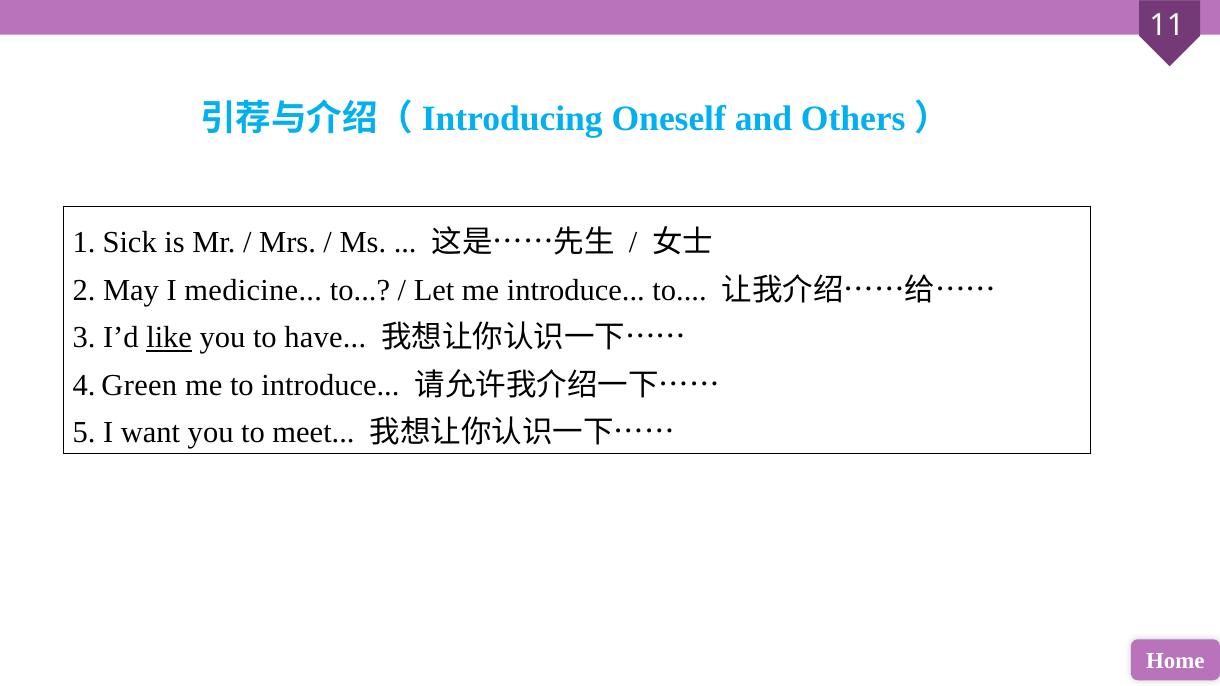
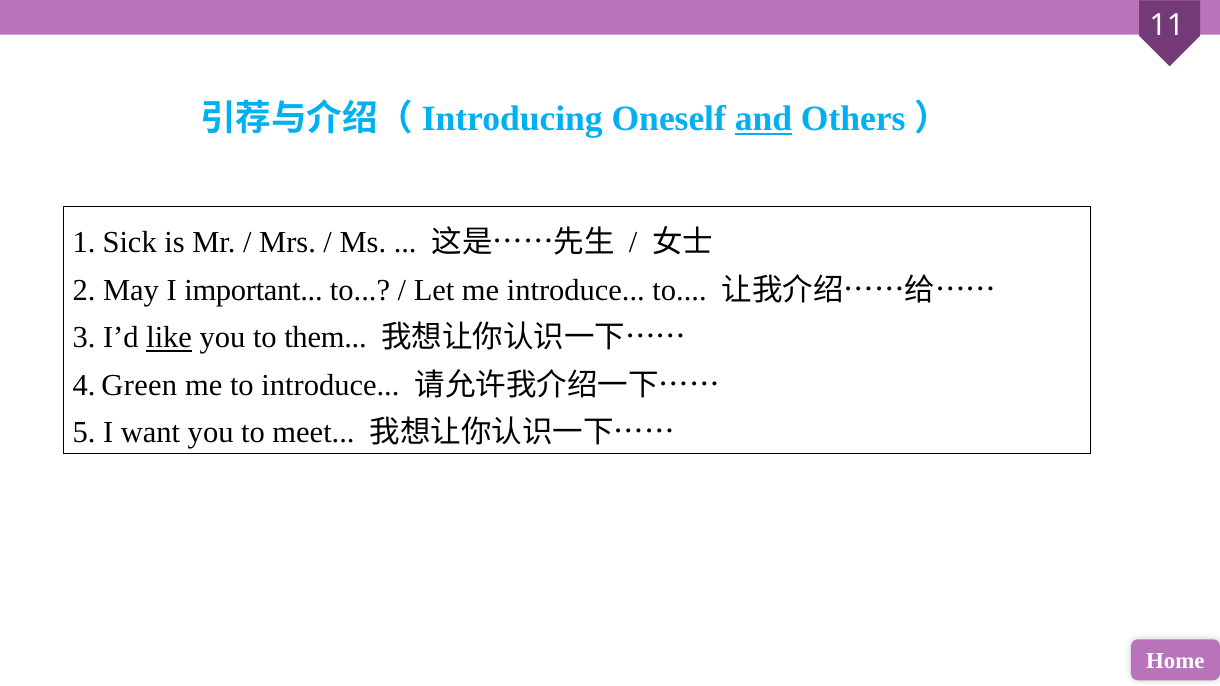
and underline: none -> present (763, 119)
medicine: medicine -> important (254, 290)
have: have -> them (325, 338)
